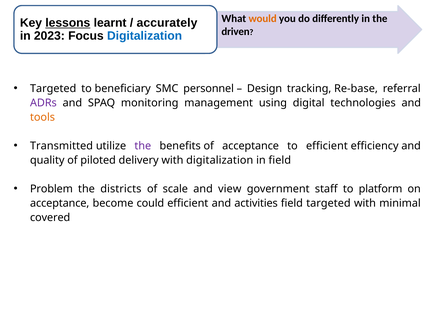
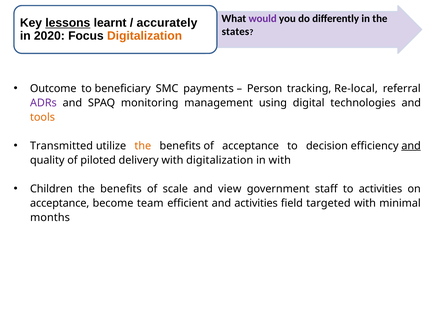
would colour: orange -> purple (263, 19)
driven: driven -> states (235, 32)
2023: 2023 -> 2020 (49, 36)
Digitalization colour: blue -> orange (145, 36)
Targeted: Targeted -> Outcome (53, 88)
personnel: personnel -> payments (209, 88)
Design: Design -> Person (265, 88)
Re-base: Re-base -> Re-local (356, 88)
the colour: purple -> orange (143, 146)
to efficient: efficient -> decision (327, 146)
and underline: none -> present (411, 146)
in field: field -> with (280, 160)
Problem: Problem -> Children (51, 189)
districts: districts -> benefits (121, 189)
to platform: platform -> activities (381, 189)
could: could -> team (150, 203)
covered: covered -> months (50, 217)
